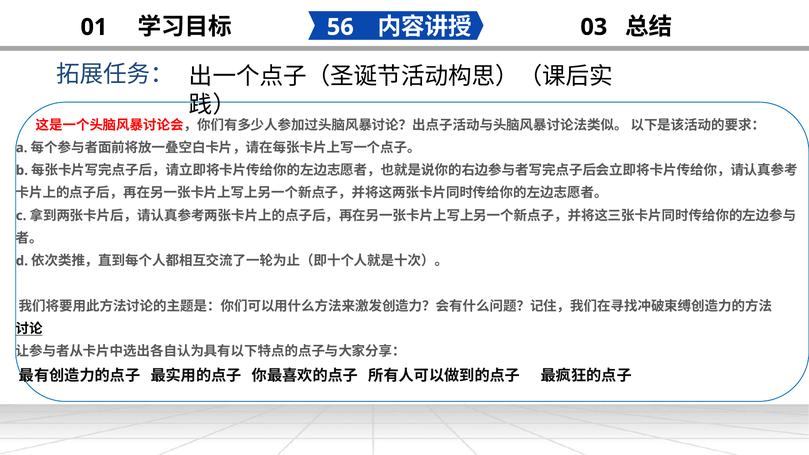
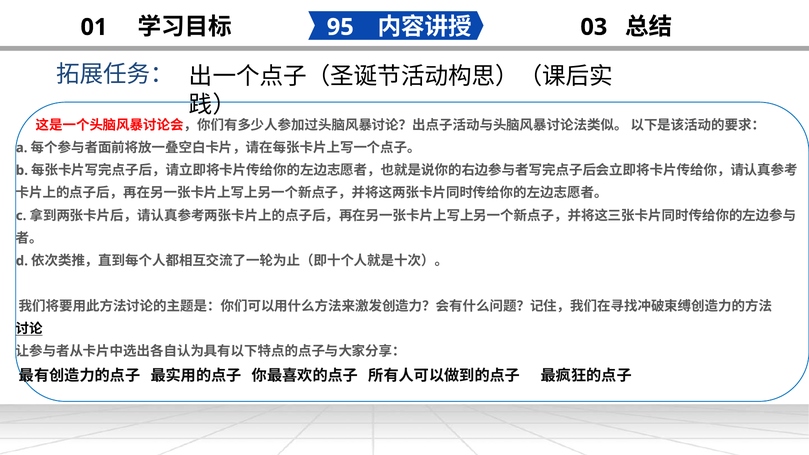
56: 56 -> 95 (340, 27)
